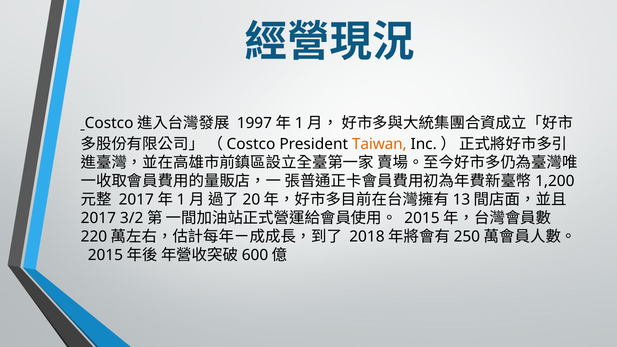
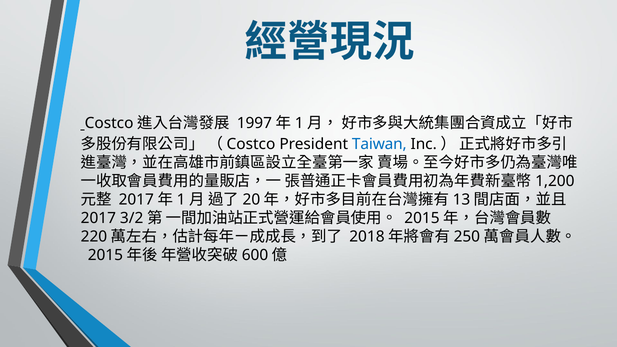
Taiwan colour: orange -> blue (379, 144)
